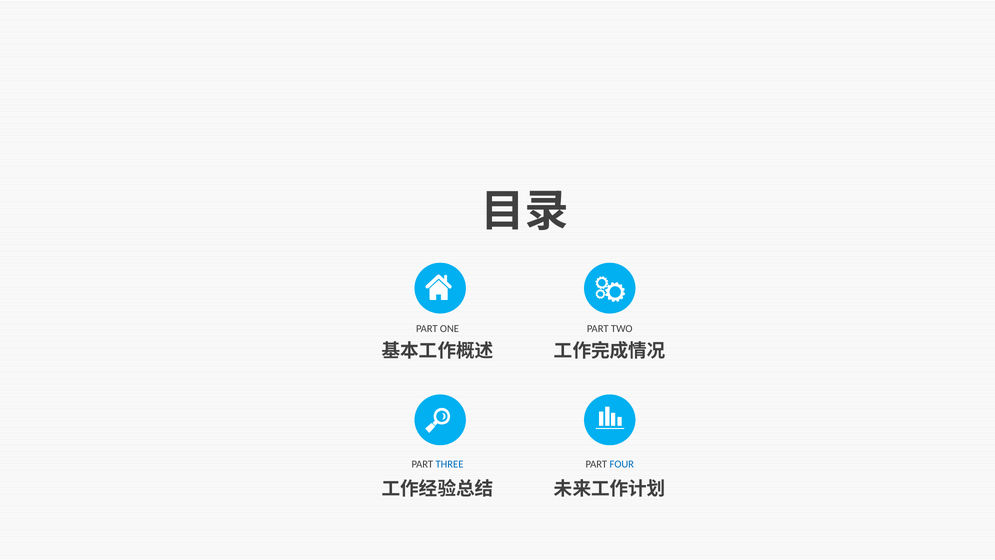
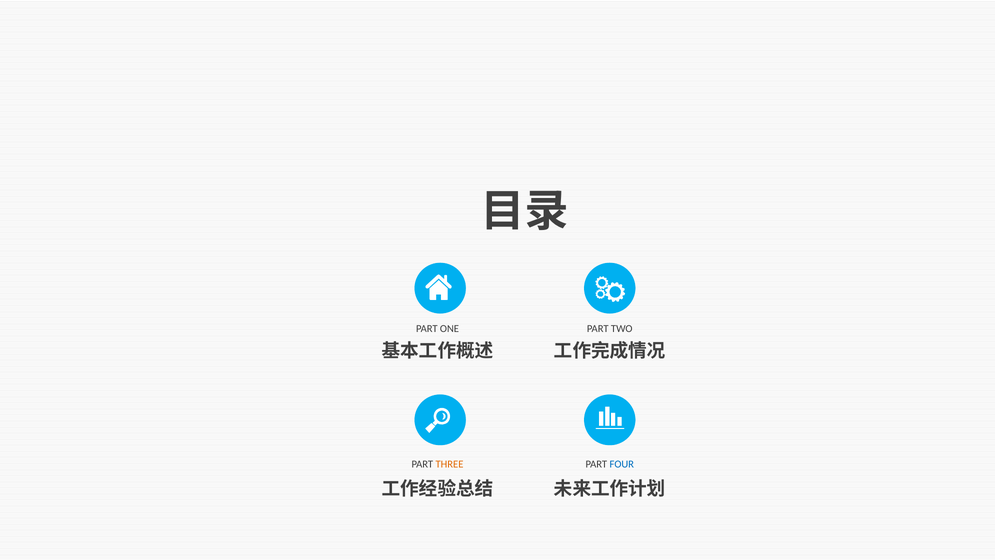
THREE colour: blue -> orange (450, 464)
